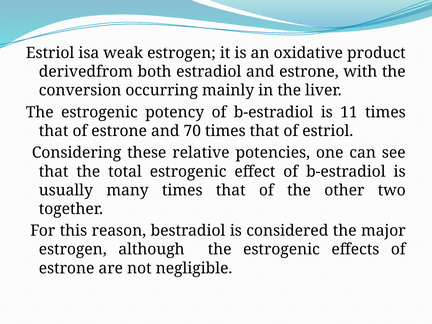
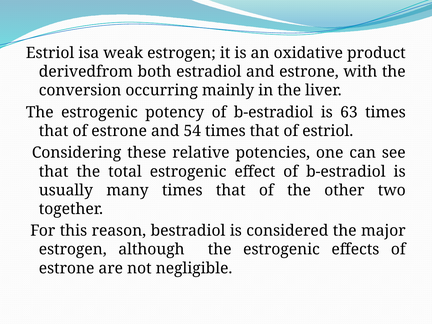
11: 11 -> 63 (349, 112)
70: 70 -> 54 (192, 131)
